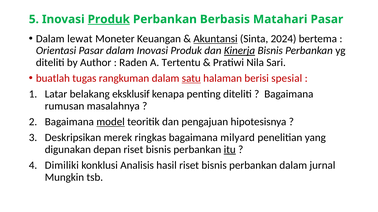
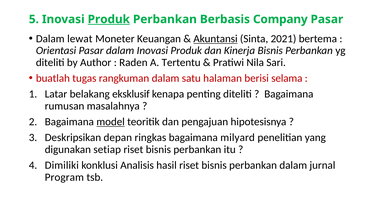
Matahari: Matahari -> Company (280, 19)
2024: 2024 -> 2021 (283, 39)
Kinerja underline: present -> none (239, 51)
satu underline: present -> none (191, 79)
spesial: spesial -> selama (287, 79)
merek: merek -> depan (118, 138)
depan: depan -> setiap (107, 150)
itu underline: present -> none (230, 150)
Mungkin: Mungkin -> Program (64, 178)
